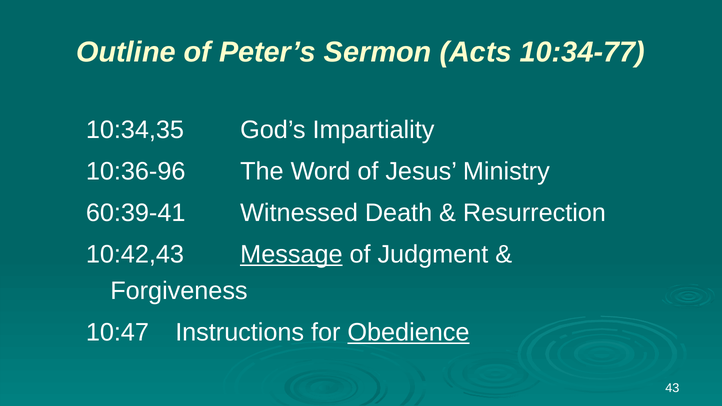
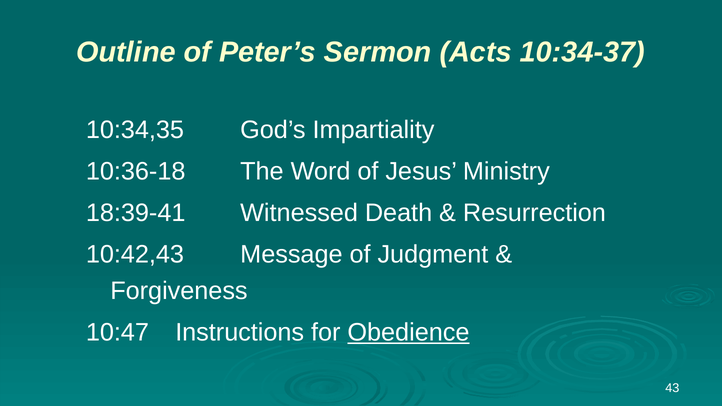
10:34-77: 10:34-77 -> 10:34-37 (582, 52)
10:36-96: 10:36-96 -> 10:36-18 (136, 172)
60:39-41: 60:39-41 -> 18:39-41 (136, 213)
Message underline: present -> none (291, 254)
